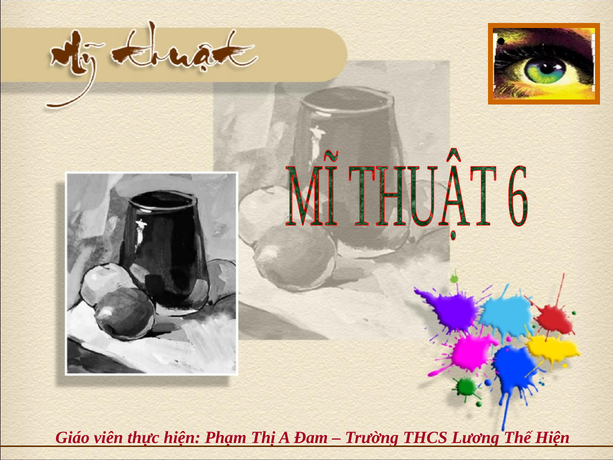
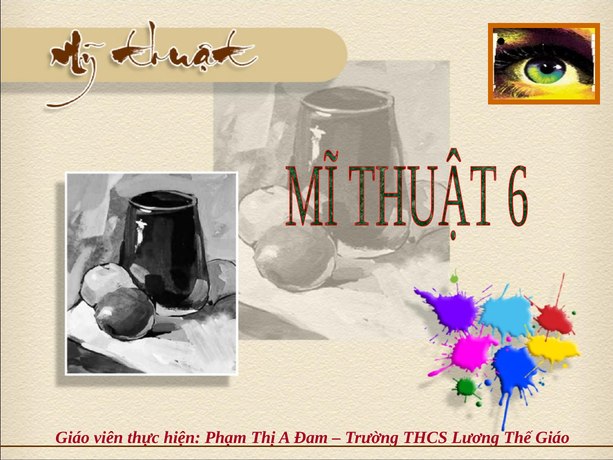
Thế Hiện: Hiện -> Giáo (552, 437)
